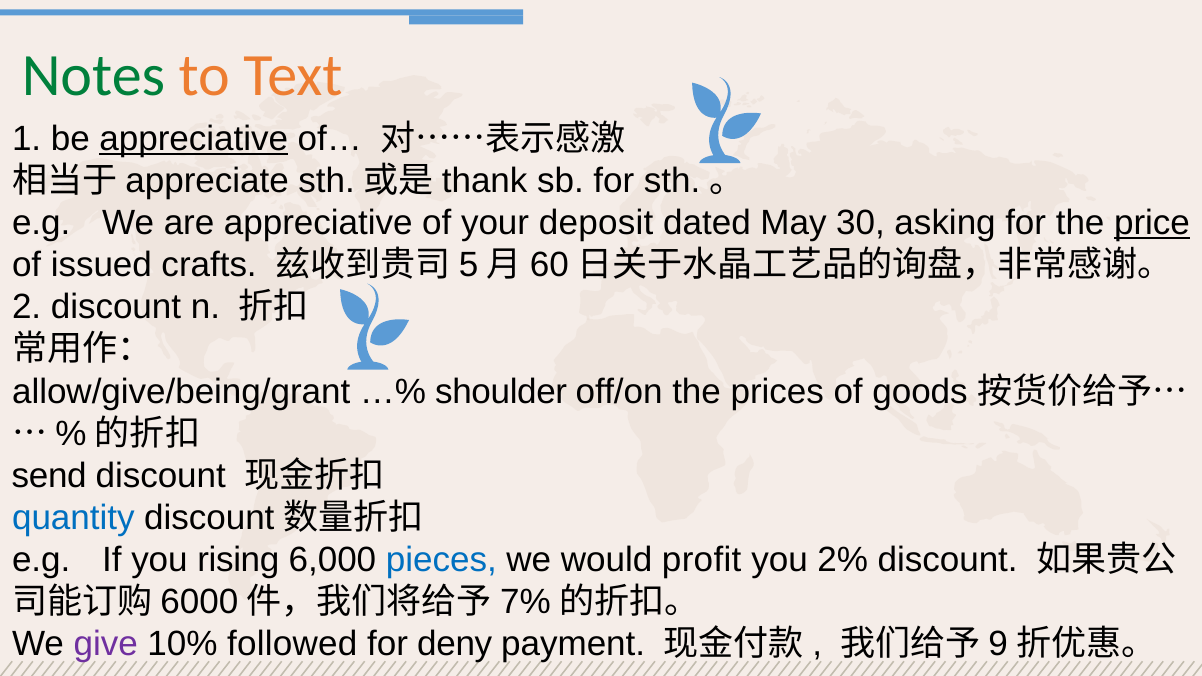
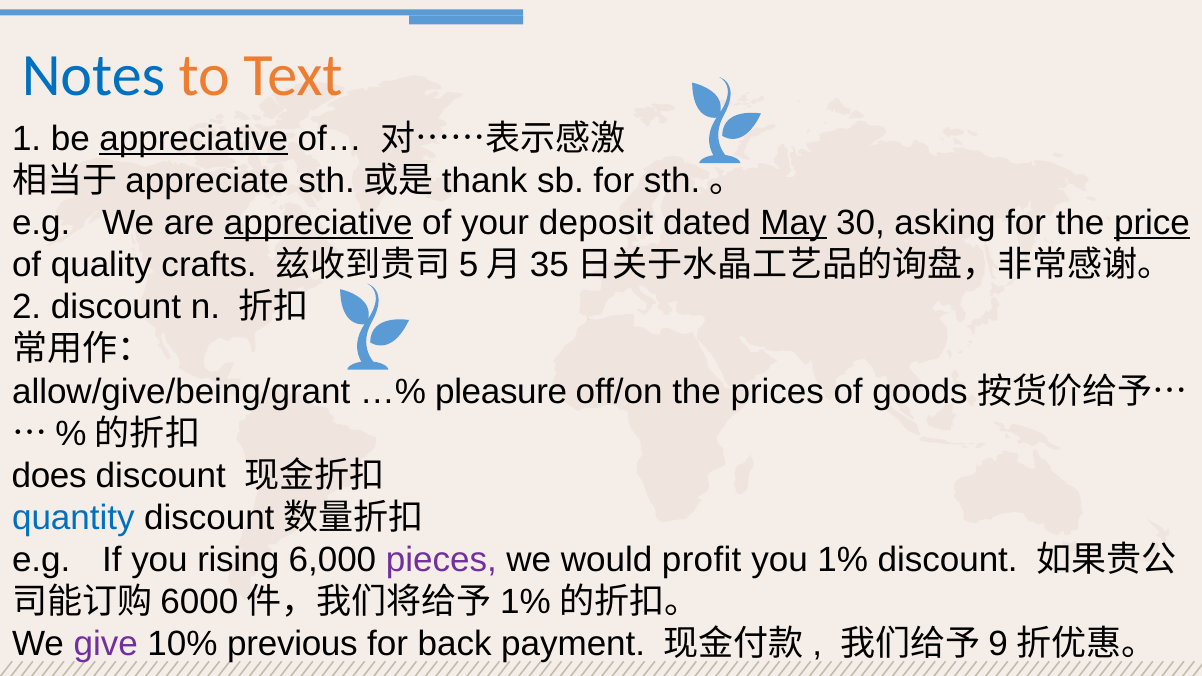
Notes colour: green -> blue (94, 76)
appreciative underline: none -> present (318, 223)
May underline: none -> present (794, 223)
issued: issued -> quality (101, 265)
60: 60 -> 35 (549, 265)
shoulder: shoulder -> pleasure (501, 392)
send: send -> does (49, 476)
pieces colour: blue -> purple (441, 560)
you 2%: 2% -> 1% (843, 560)
7%: 7% -> 1% (526, 602)
followed: followed -> previous (292, 644)
deny: deny -> back (455, 644)
